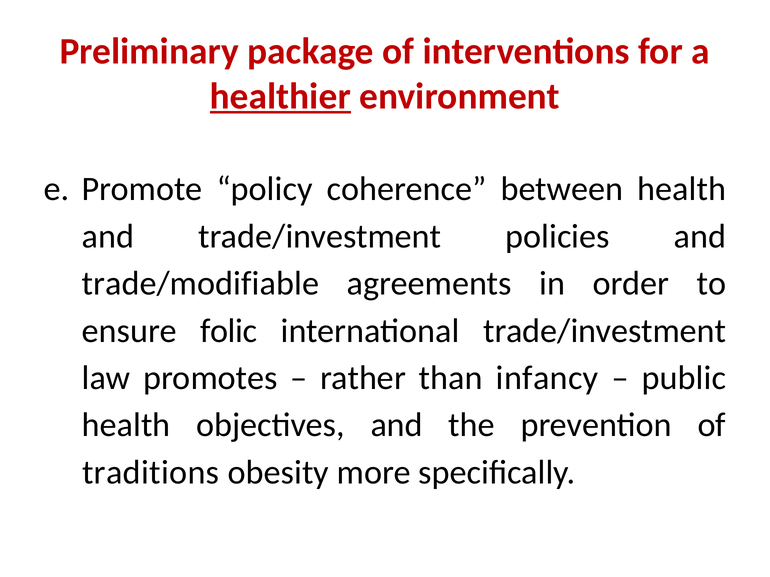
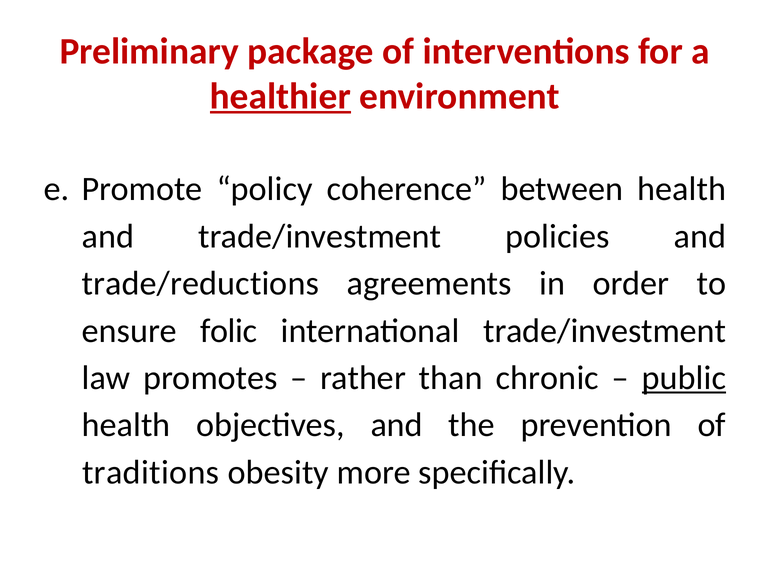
trade/modifiable: trade/modifiable -> trade/reductions (200, 284)
infancy: infancy -> chronic (547, 378)
public underline: none -> present (684, 378)
